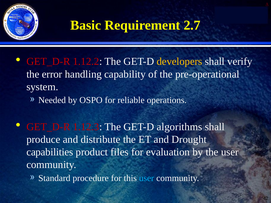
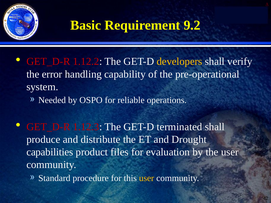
2.7: 2.7 -> 9.2 (192, 25)
algorithms: algorithms -> terminated (179, 127)
user colour: light blue -> yellow (147, 178)
